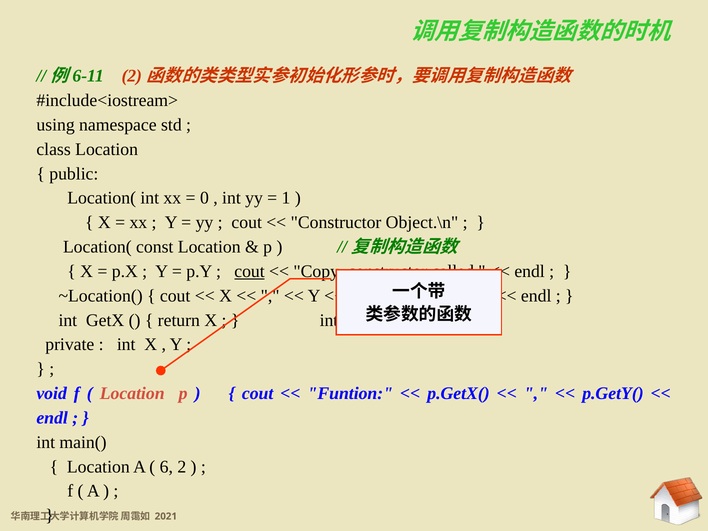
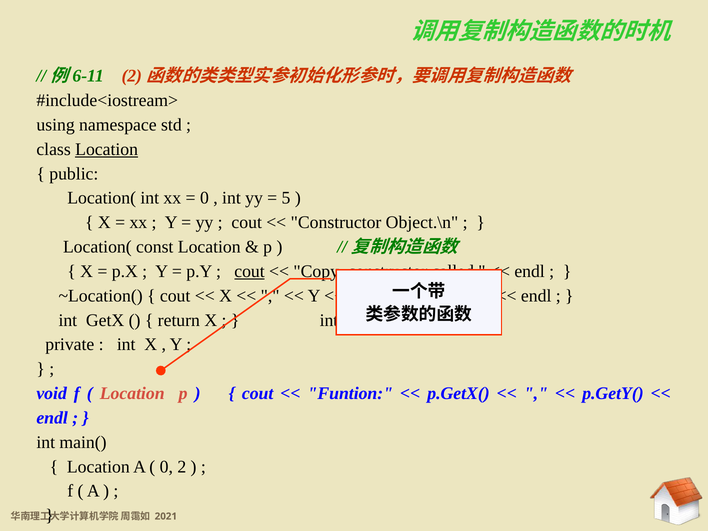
Location underline: none -> present (107, 149)
1: 1 -> 5 (286, 198)
6: 6 -> 0 (166, 467)
